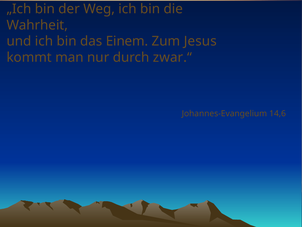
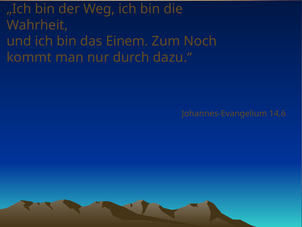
Jesus: Jesus -> Noch (200, 41)
zwar.“: zwar.“ -> dazu.“ (172, 57)
